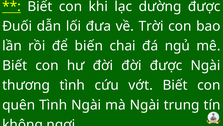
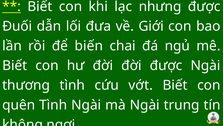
dường: dường -> nhưng (160, 6)
Trời: Trời -> Giới (151, 26)
